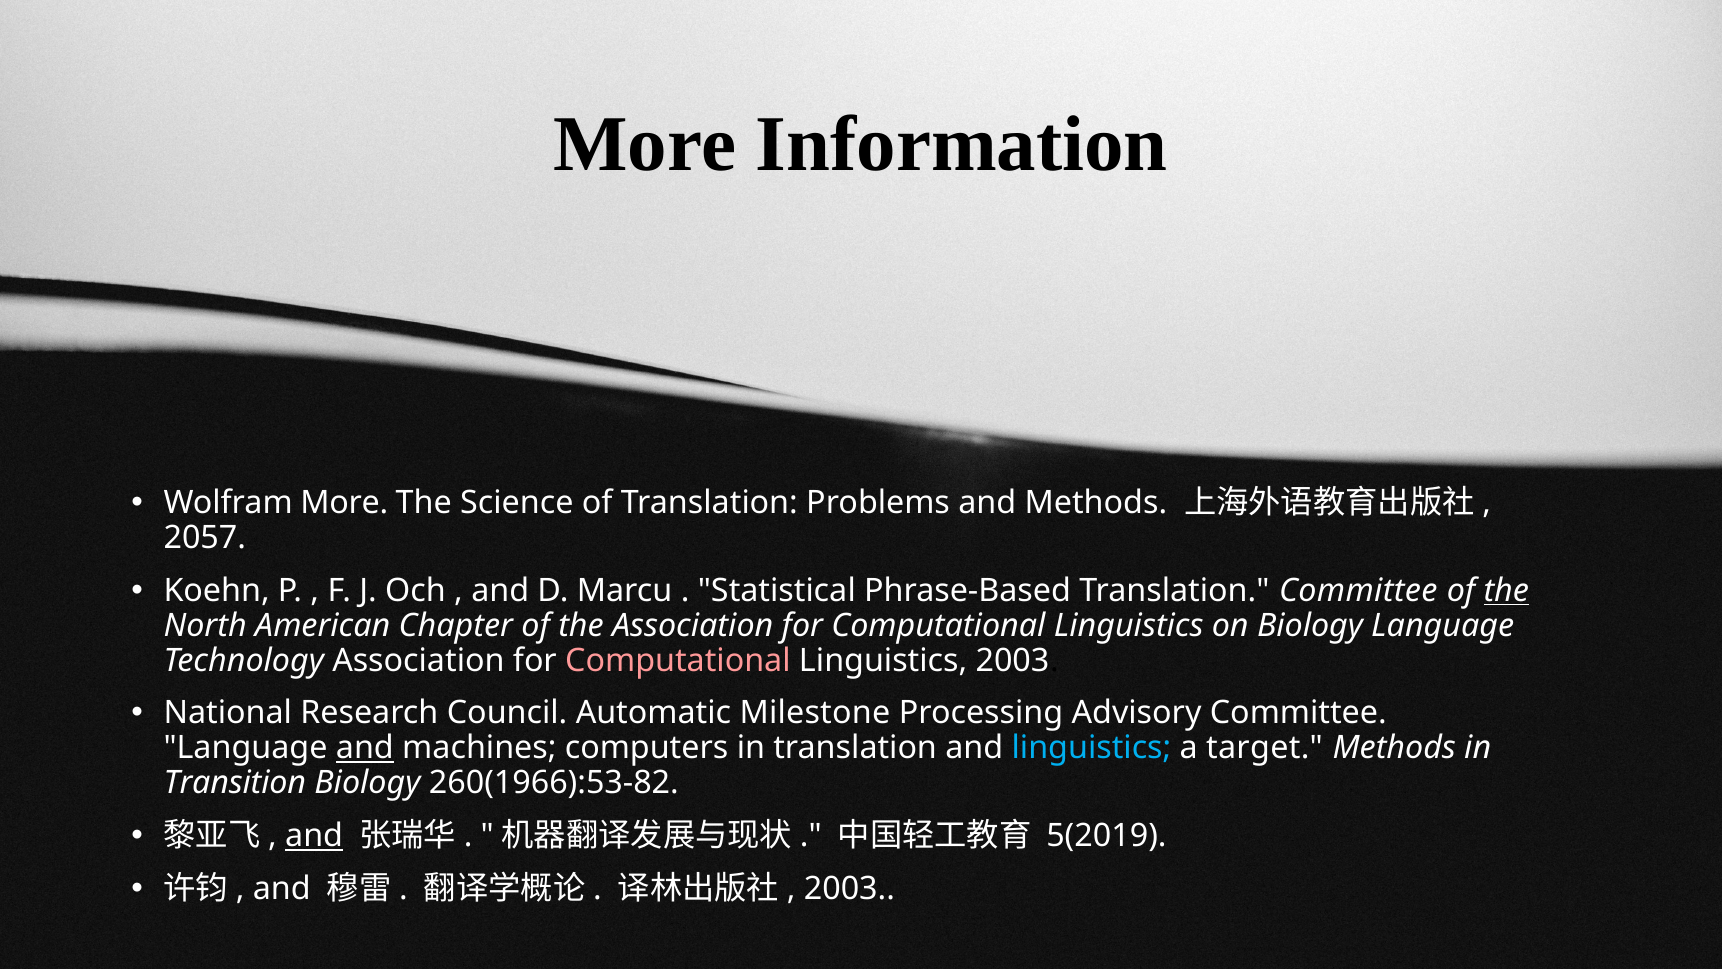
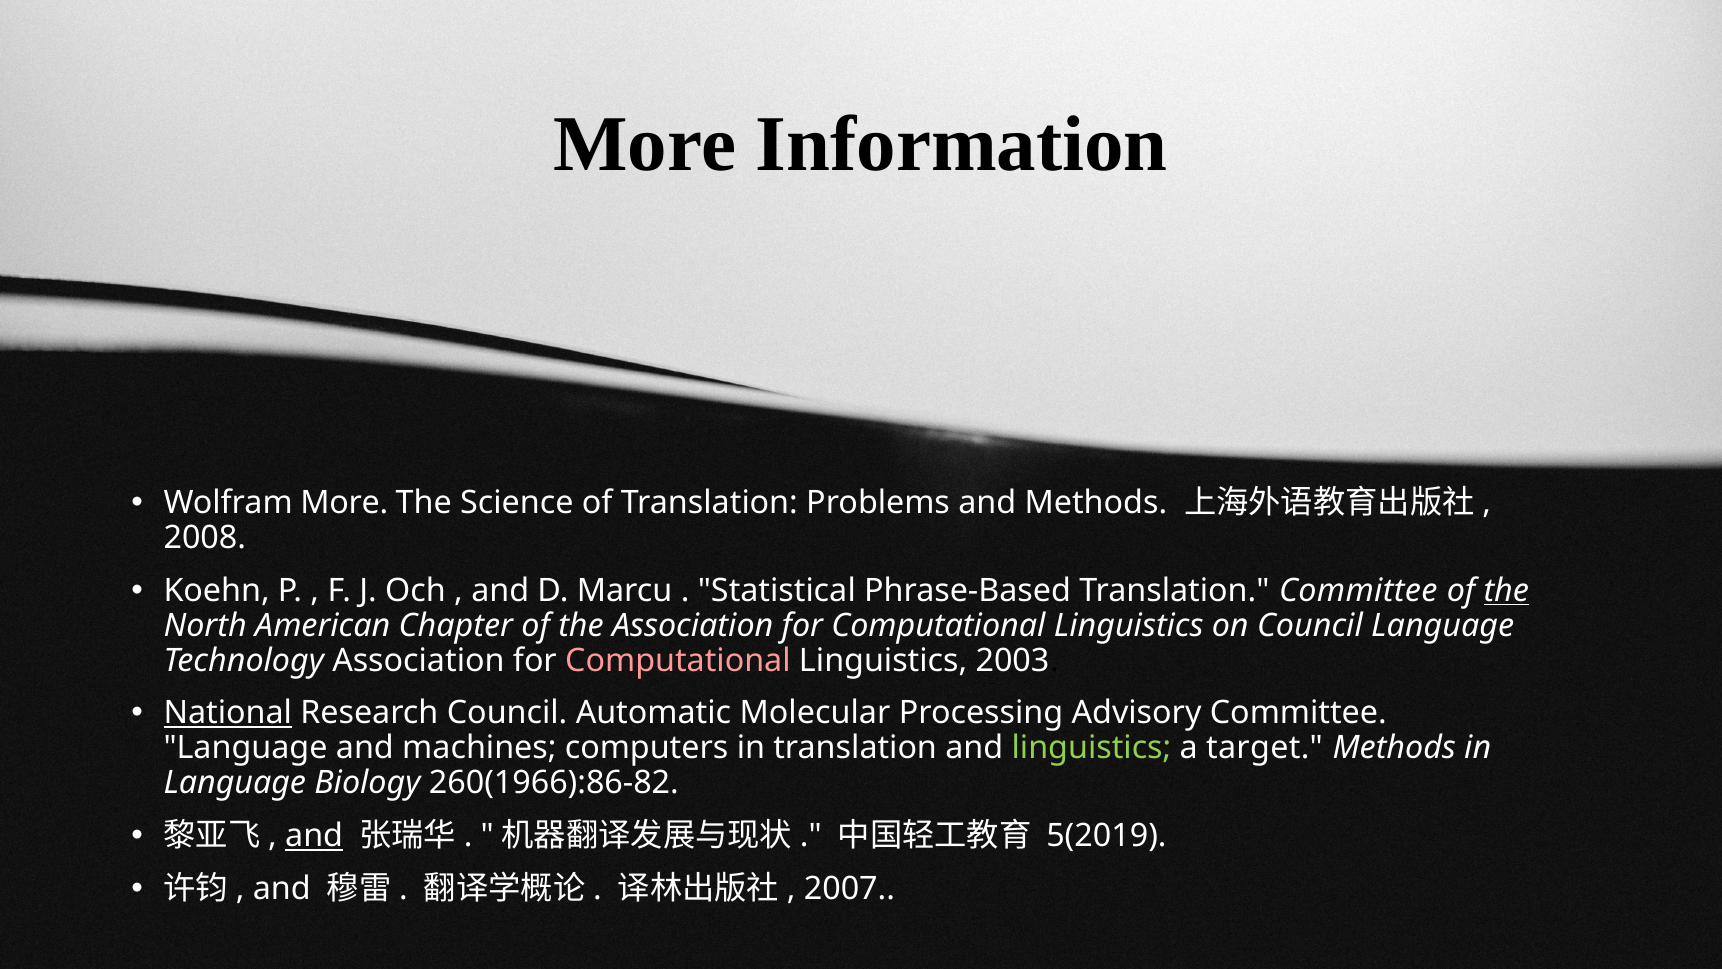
2057: 2057 -> 2008 (205, 538)
on Biology: Biology -> Council (1310, 625)
National underline: none -> present (228, 713)
Milestone: Milestone -> Molecular (815, 713)
and underline: present -> none (365, 748)
linguistics colour: light blue -> light green (1091, 748)
Transition: Transition -> Language (235, 783)
260(1966):53-82: 260(1966):53-82 -> 260(1966):86-82 (554, 783)
2003: 2003 -> 2007 (849, 888)
